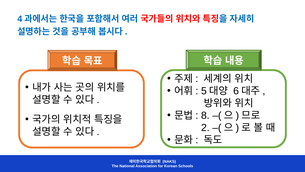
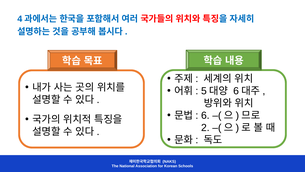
8: 8 -> 6 (205, 115)
